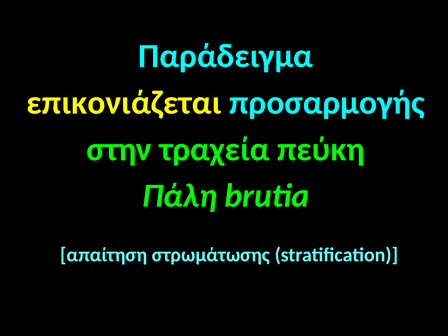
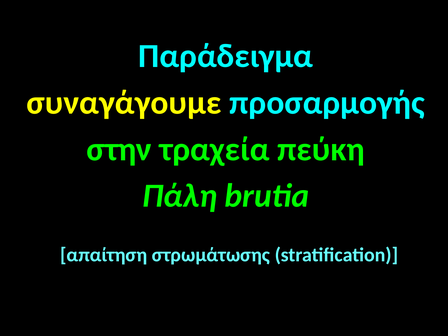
επικονιάζεται: επικονιάζεται -> συναγάγουμε (124, 103)
